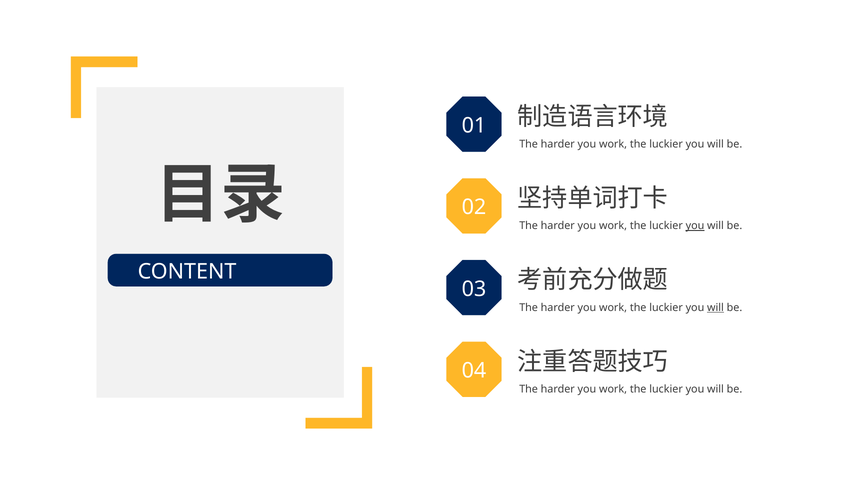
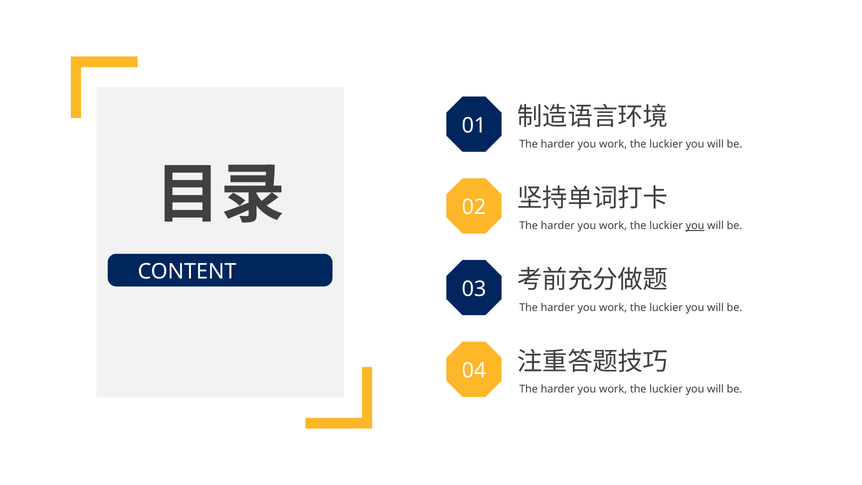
will underline: present -> none (716, 307)
